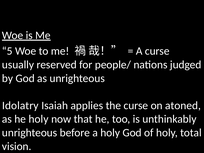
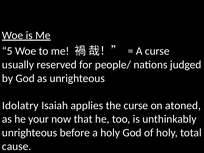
he holy: holy -> your (39, 119)
vision: vision -> cause (17, 146)
